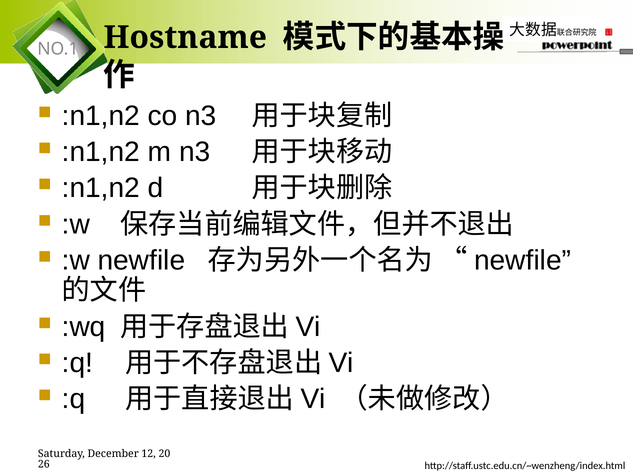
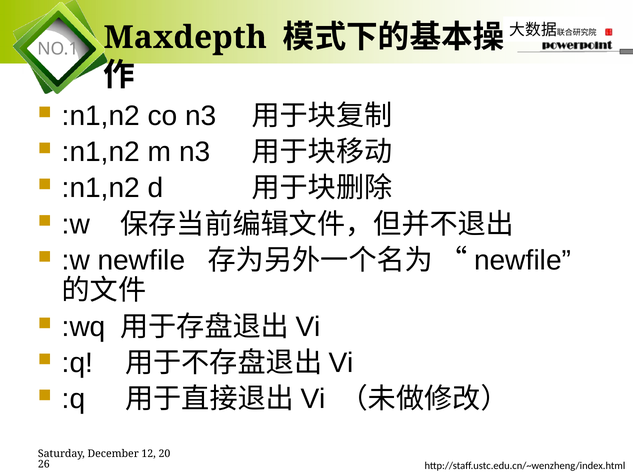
Hostname: Hostname -> Maxdepth (185, 37)
